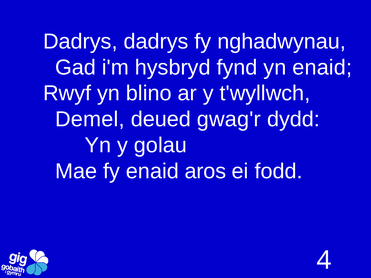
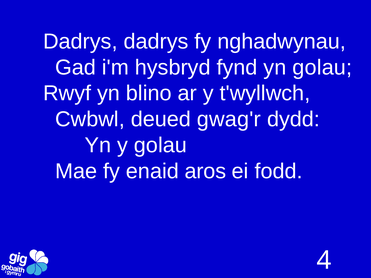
yn enaid: enaid -> golau (322, 67)
Demel: Demel -> Cwbwl (90, 119)
